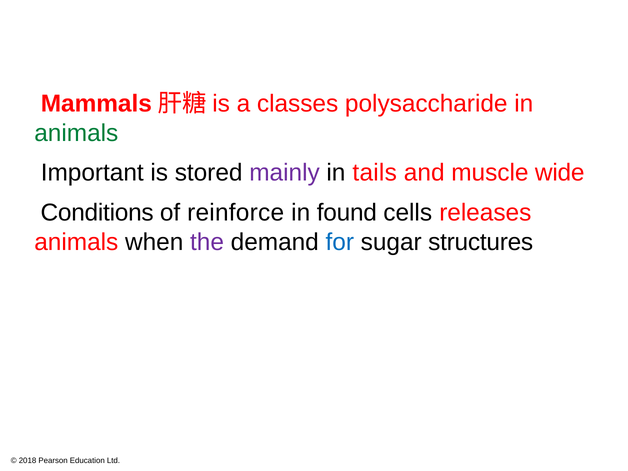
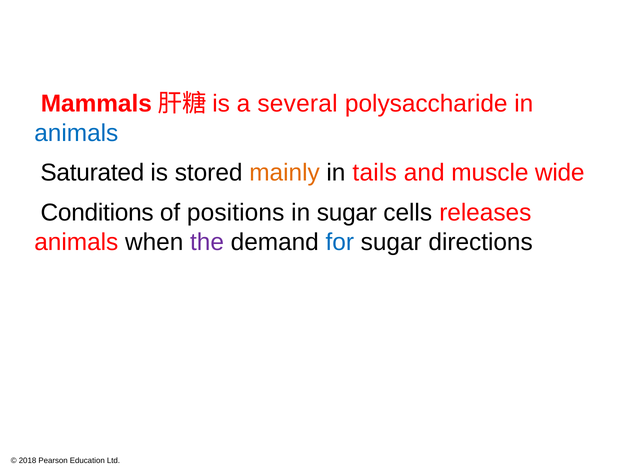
classes: classes -> several (297, 104)
animals colour: green -> blue (76, 133)
Important: Important -> Saturated (92, 173)
mainly colour: purple -> orange (285, 173)
reinforce: reinforce -> positions (236, 213)
in found: found -> sugar (347, 213)
structures: structures -> directions (481, 242)
